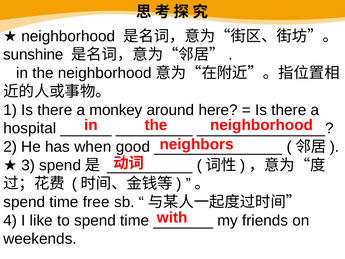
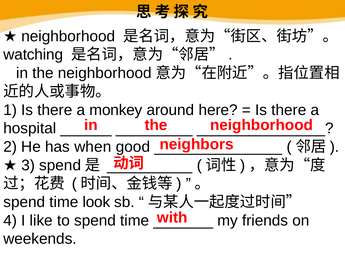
sunshine: sunshine -> watching (33, 55)
free: free -> look (96, 202)
